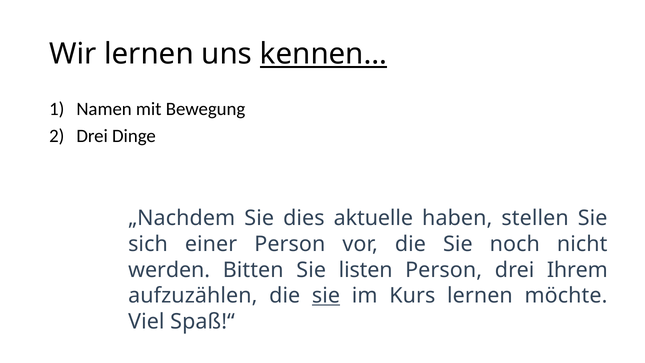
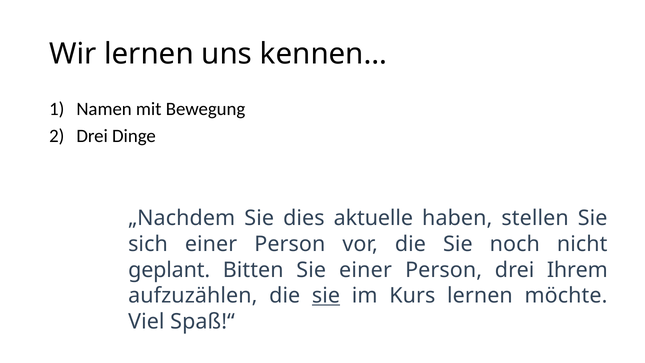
kennen… underline: present -> none (323, 54)
werden: werden -> geplant (169, 270)
Sie listen: listen -> einer (365, 270)
